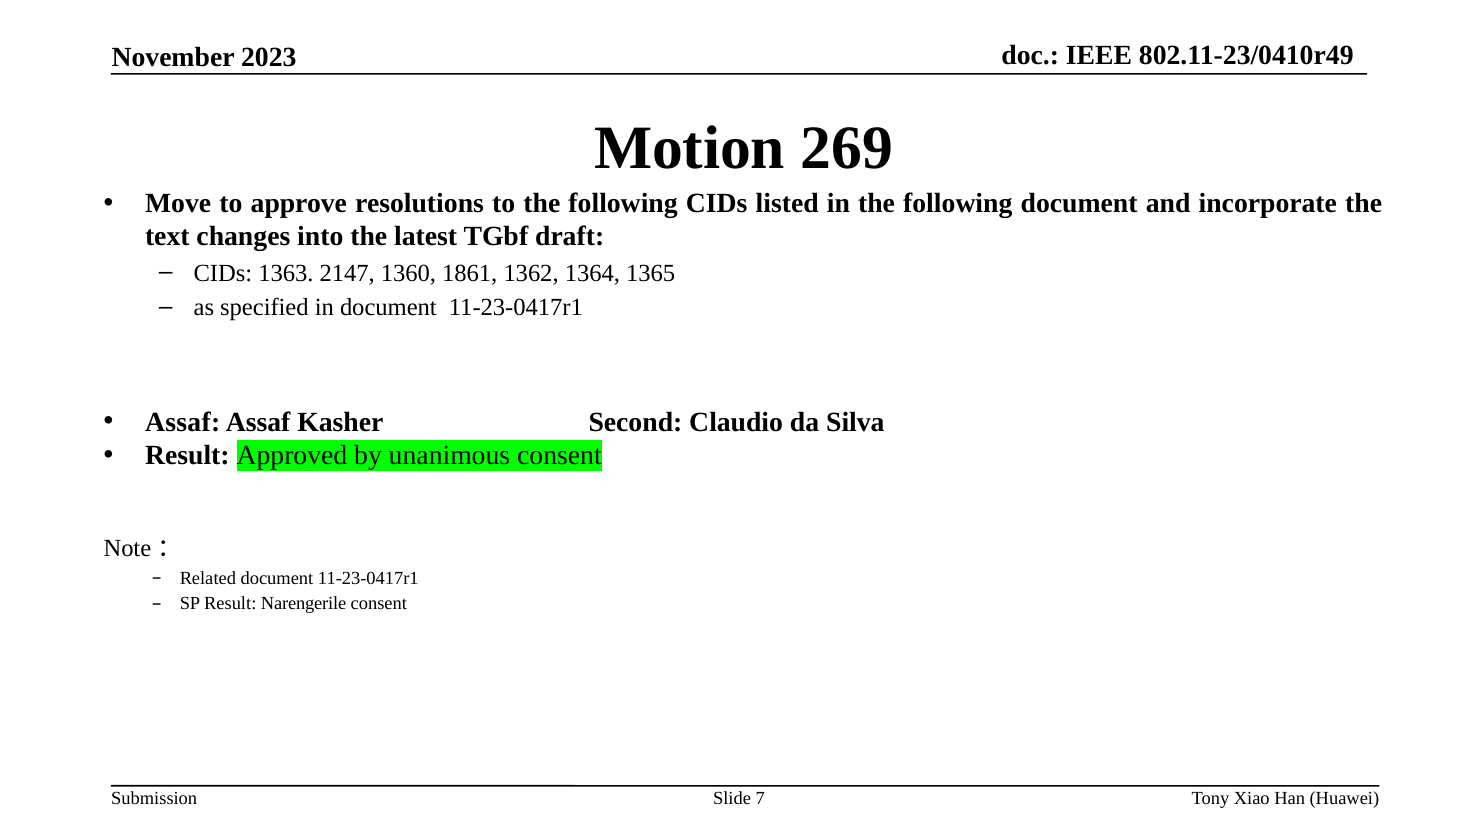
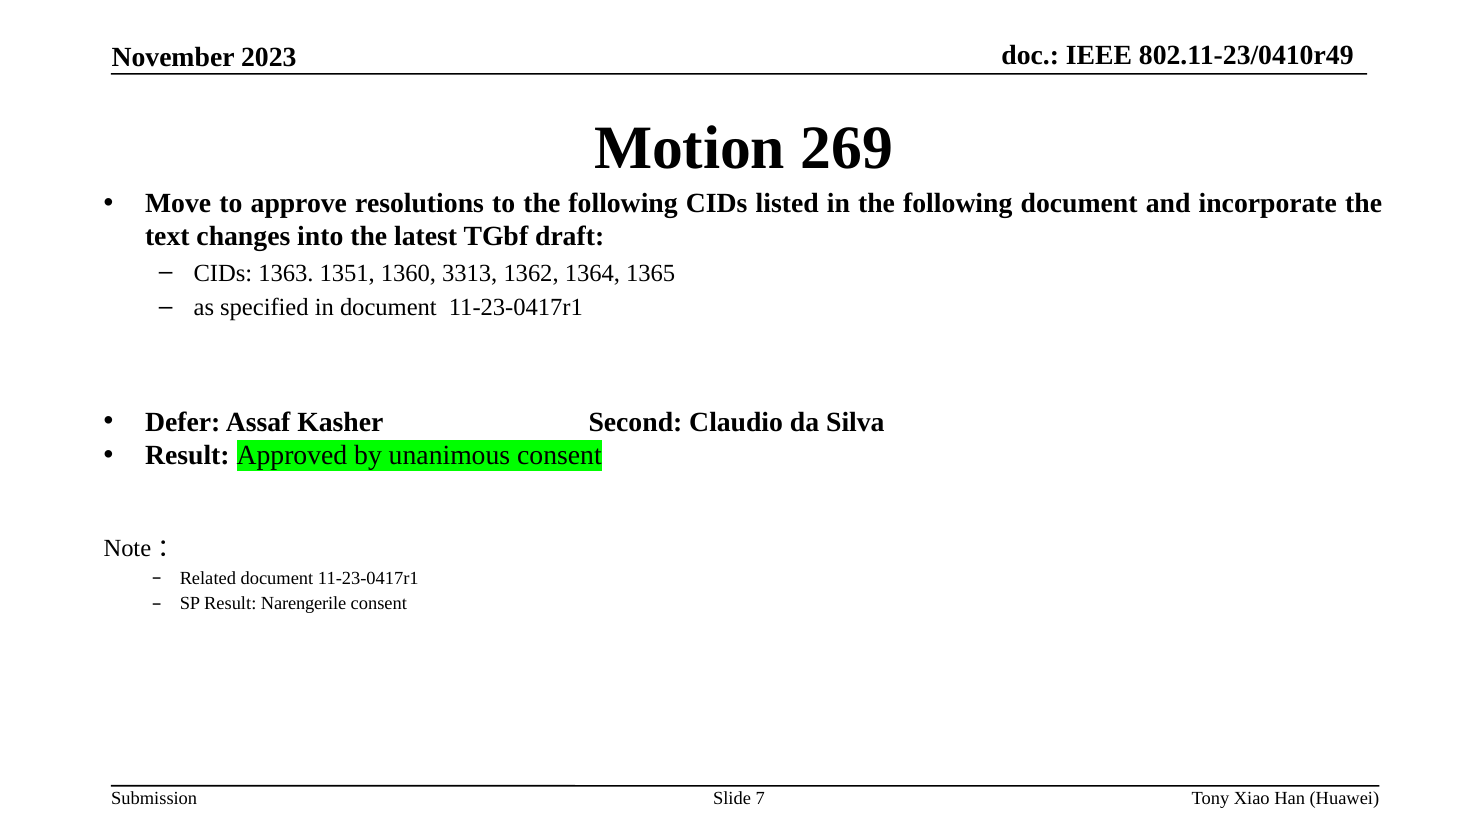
2147: 2147 -> 1351 (347, 273)
1861: 1861 -> 3313 (470, 273)
Assaf: Assaf -> Defer (183, 422)
